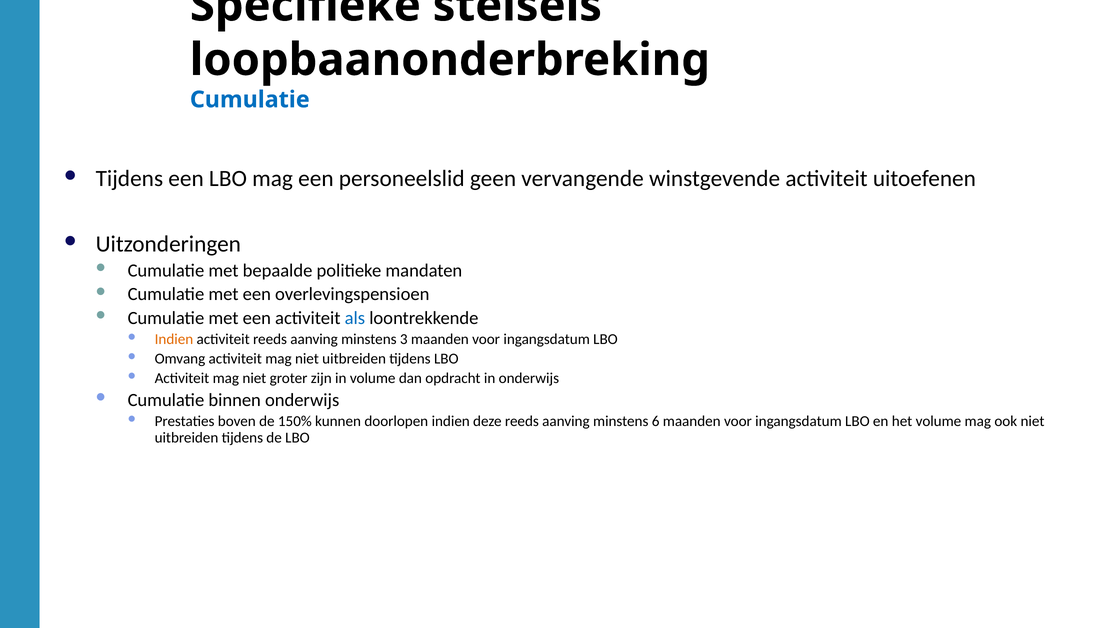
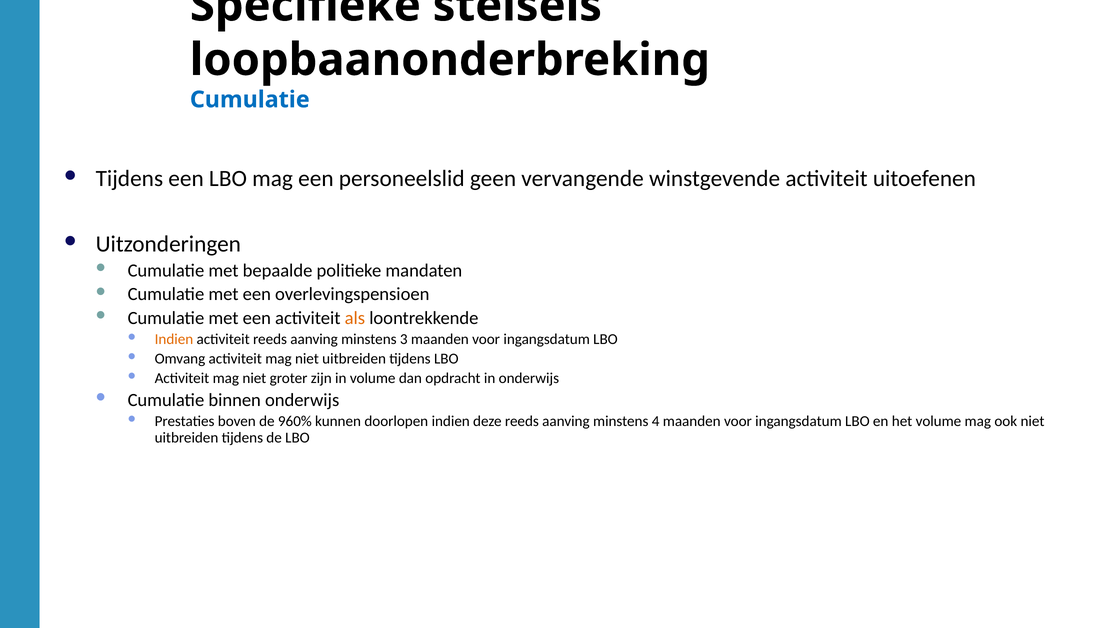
als colour: blue -> orange (355, 318)
150%: 150% -> 960% (295, 421)
6: 6 -> 4 (656, 421)
